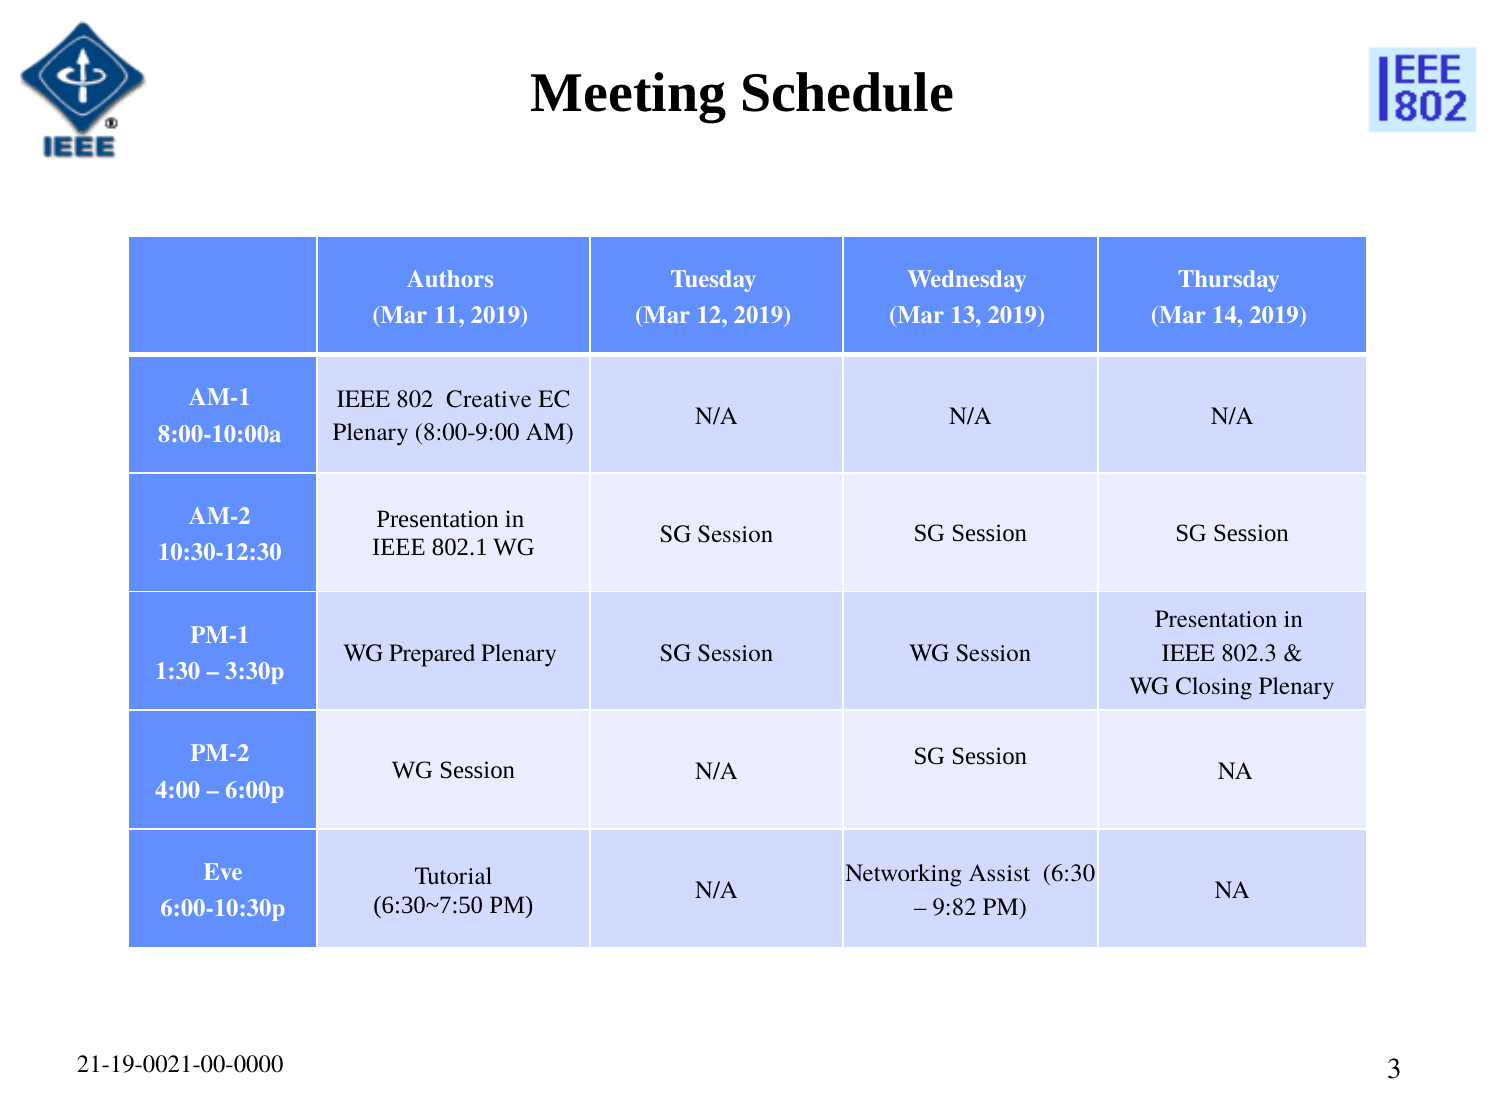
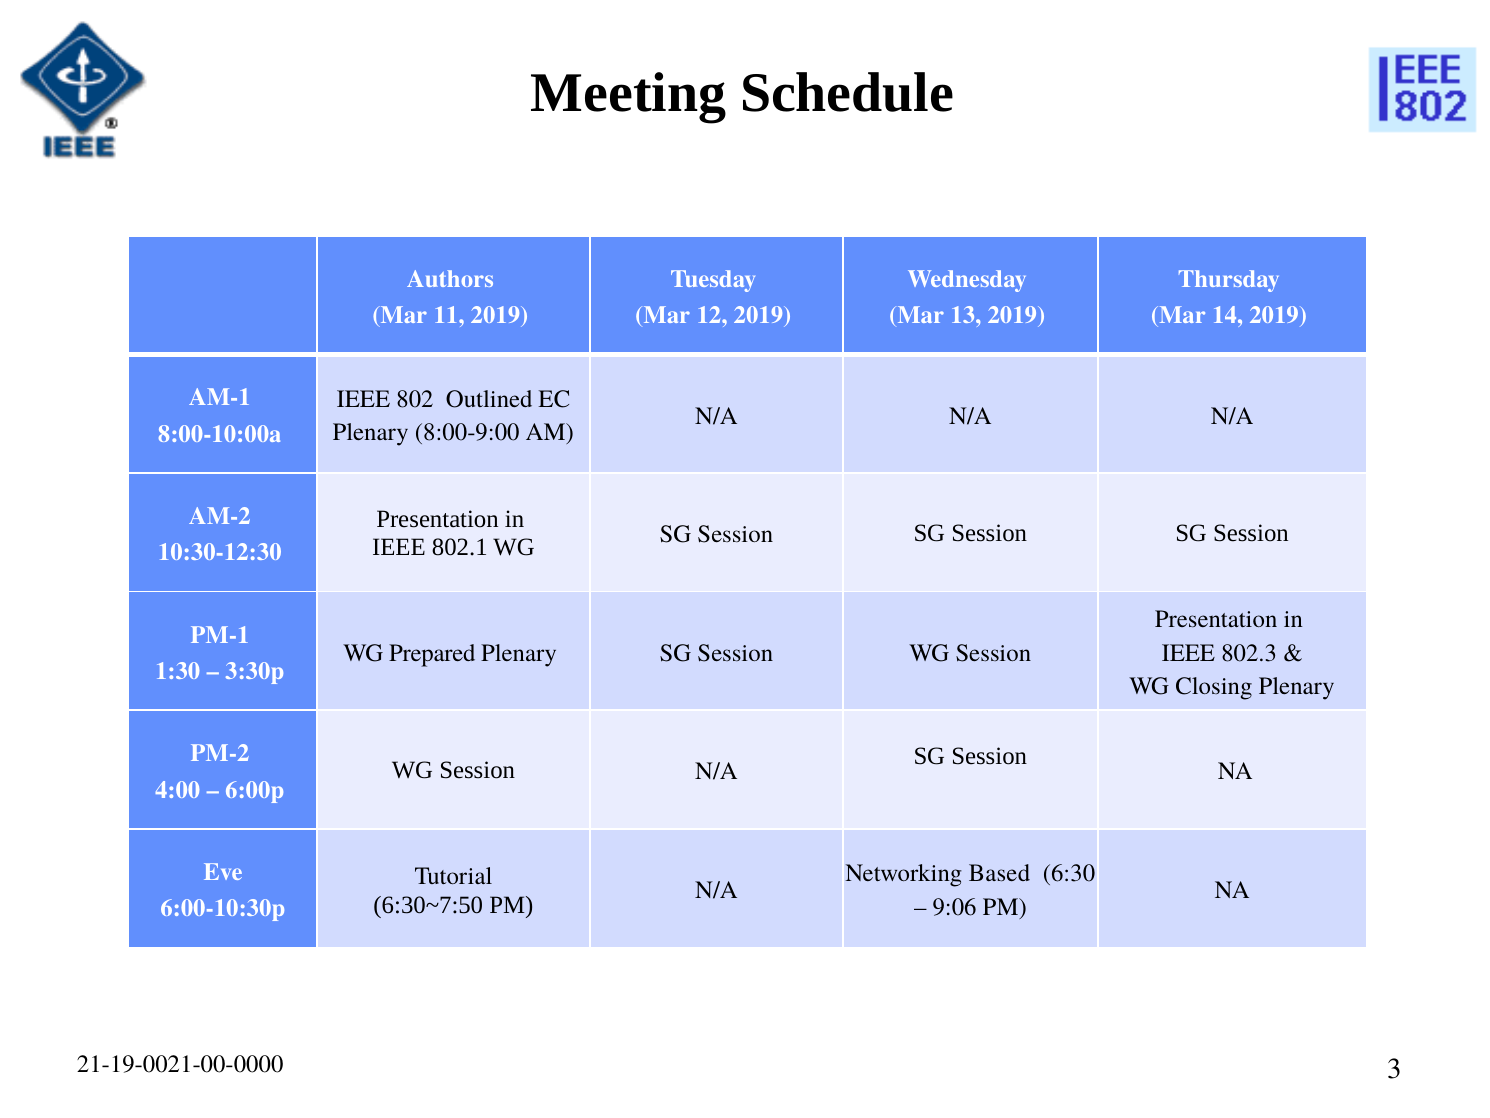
Creative: Creative -> Outlined (489, 399)
Assist: Assist -> Based (999, 873)
9:82: 9:82 -> 9:06 (955, 907)
